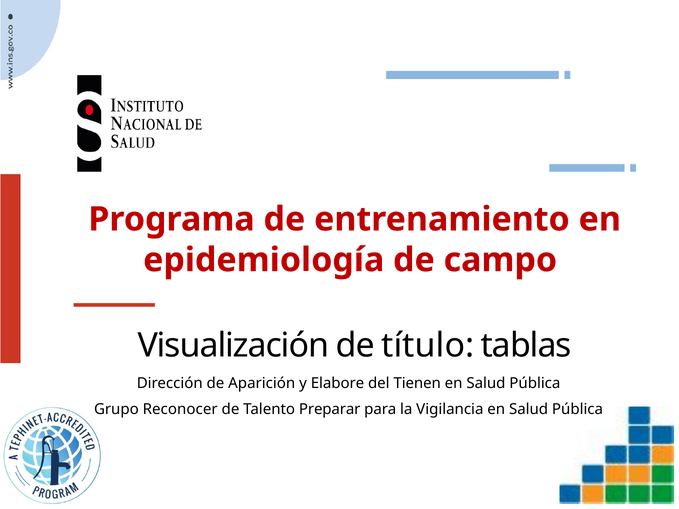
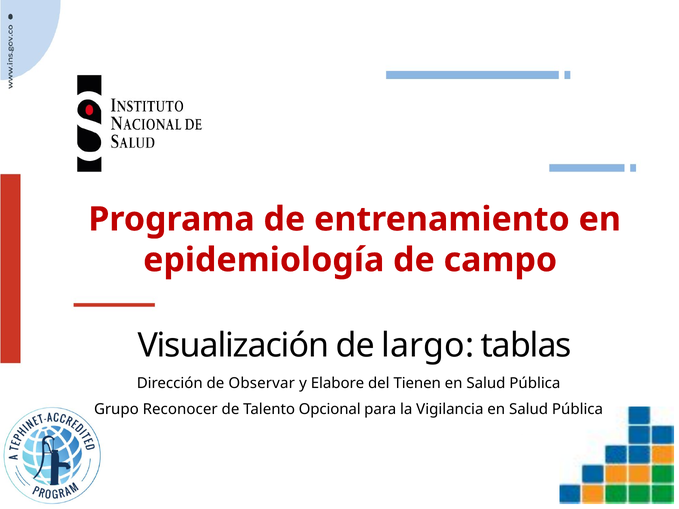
título: título -> largo (428, 346)
Aparición: Aparición -> Observar (262, 384)
Preparar: Preparar -> Opcional (330, 409)
